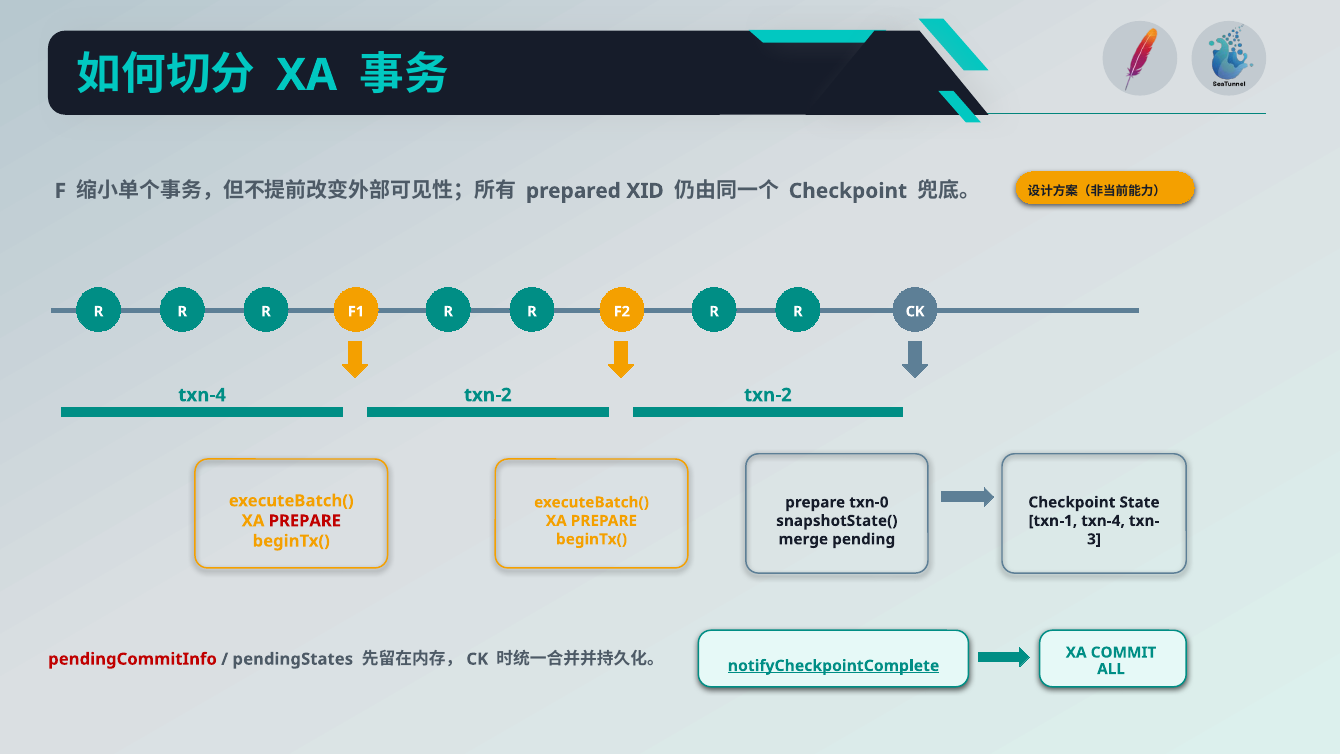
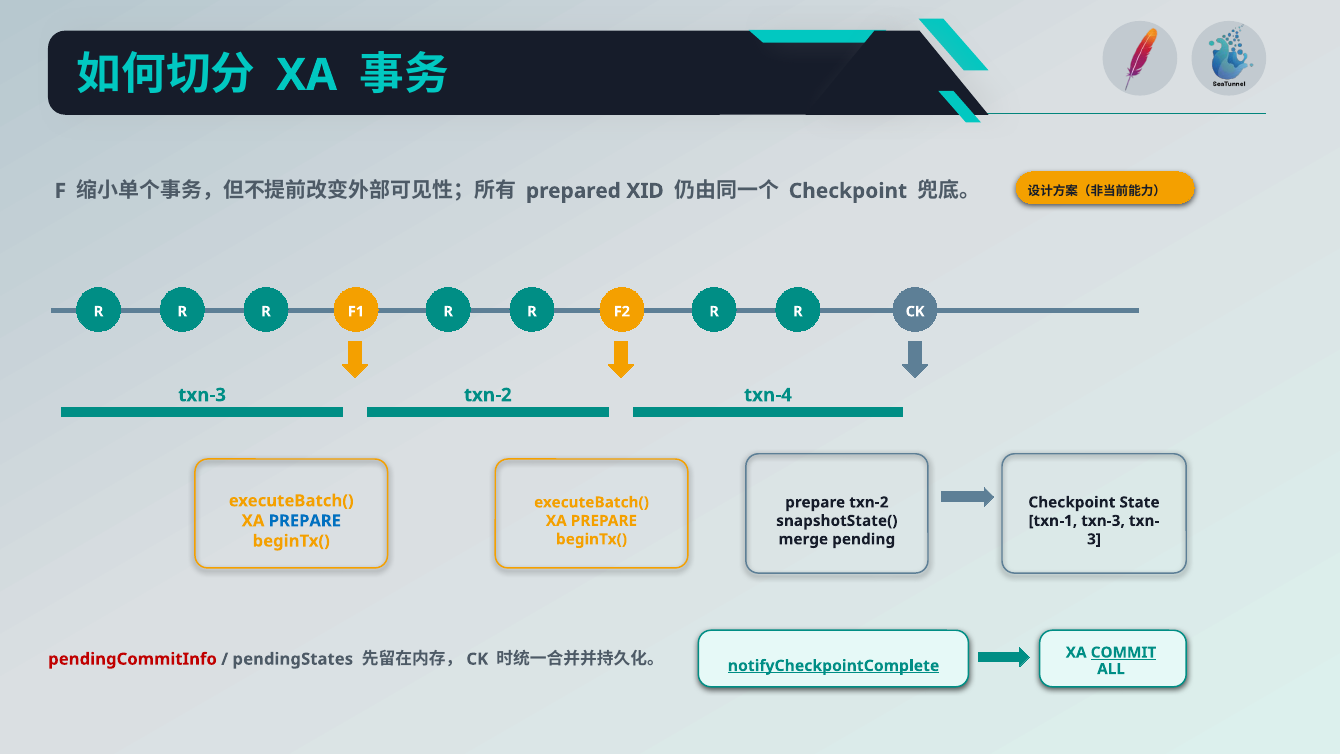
txn-4: txn-4 -> txn-3 (202, 395)
txn-2 txn-2: txn-2 -> txn-4 (768, 395)
prepare txn-0: txn-0 -> txn-2 (869, 502)
PREPARE colour: red -> blue (305, 521)
txn-1 txn-4: txn-4 -> txn-3 (1103, 521)
COMMIT underline: none -> present (1123, 652)
